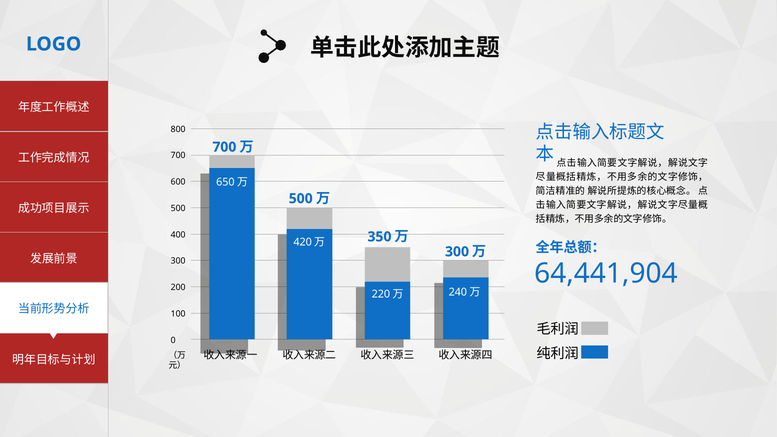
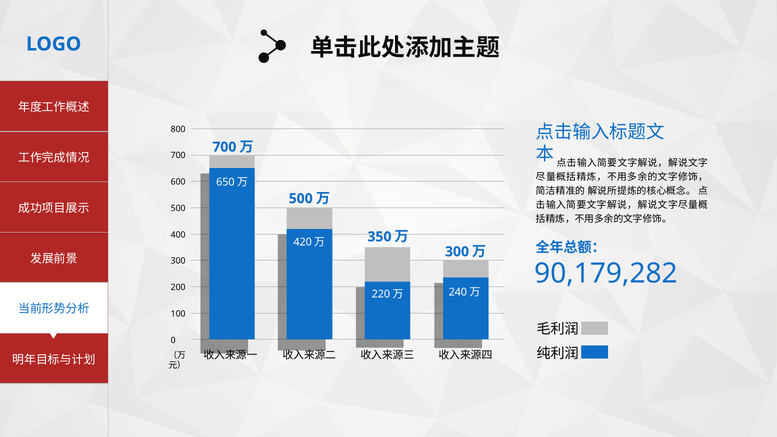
64,441,904: 64,441,904 -> 90,179,282 (606, 274)
